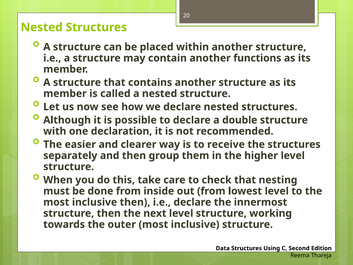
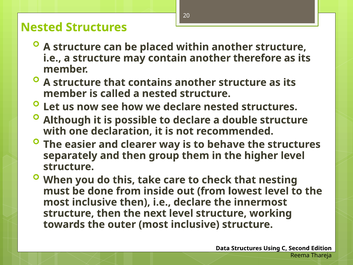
functions: functions -> therefore (257, 58)
receive: receive -> behave (226, 144)
